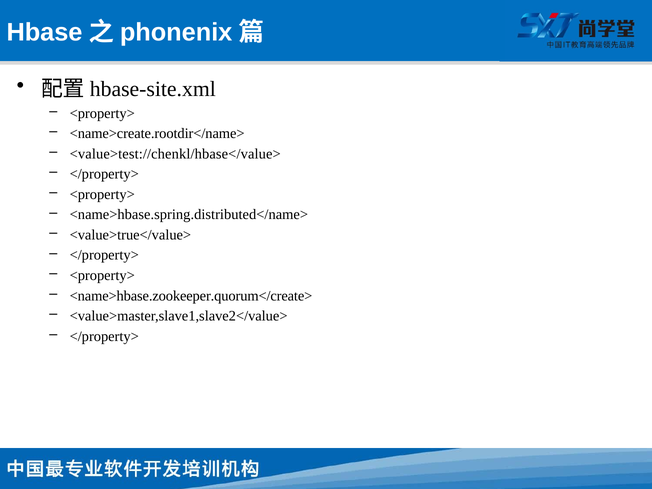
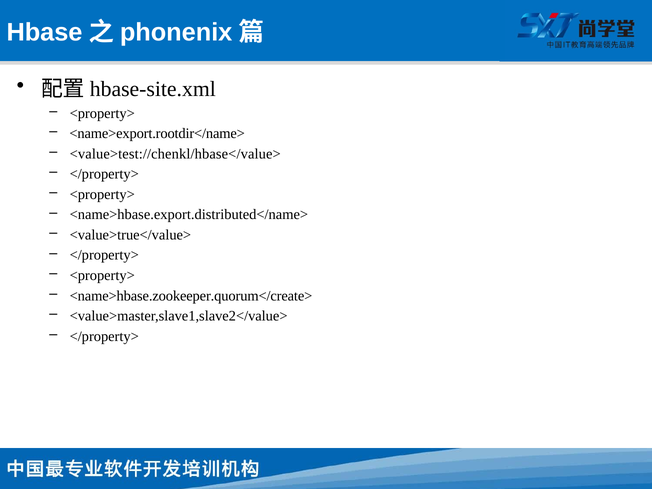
<name>create.rootdir</name>: <name>create.rootdir</name> -> <name>export.rootdir</name> (157, 134)
<name>hbase.spring.distributed</name>: <name>hbase.spring.distributed</name> -> <name>hbase.export.distributed</name> (189, 215)
